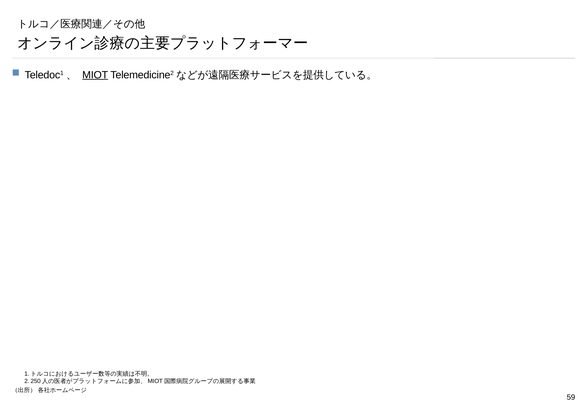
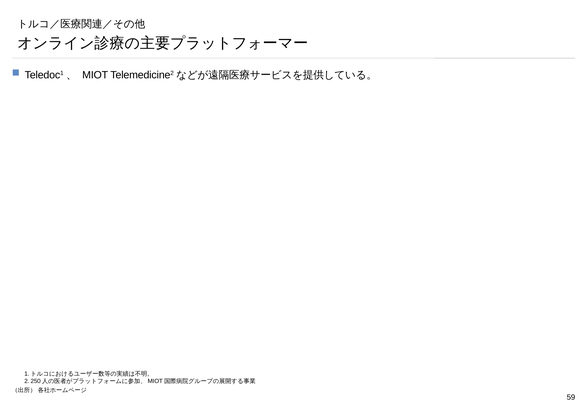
MIOT underline: present -> none (95, 75)
